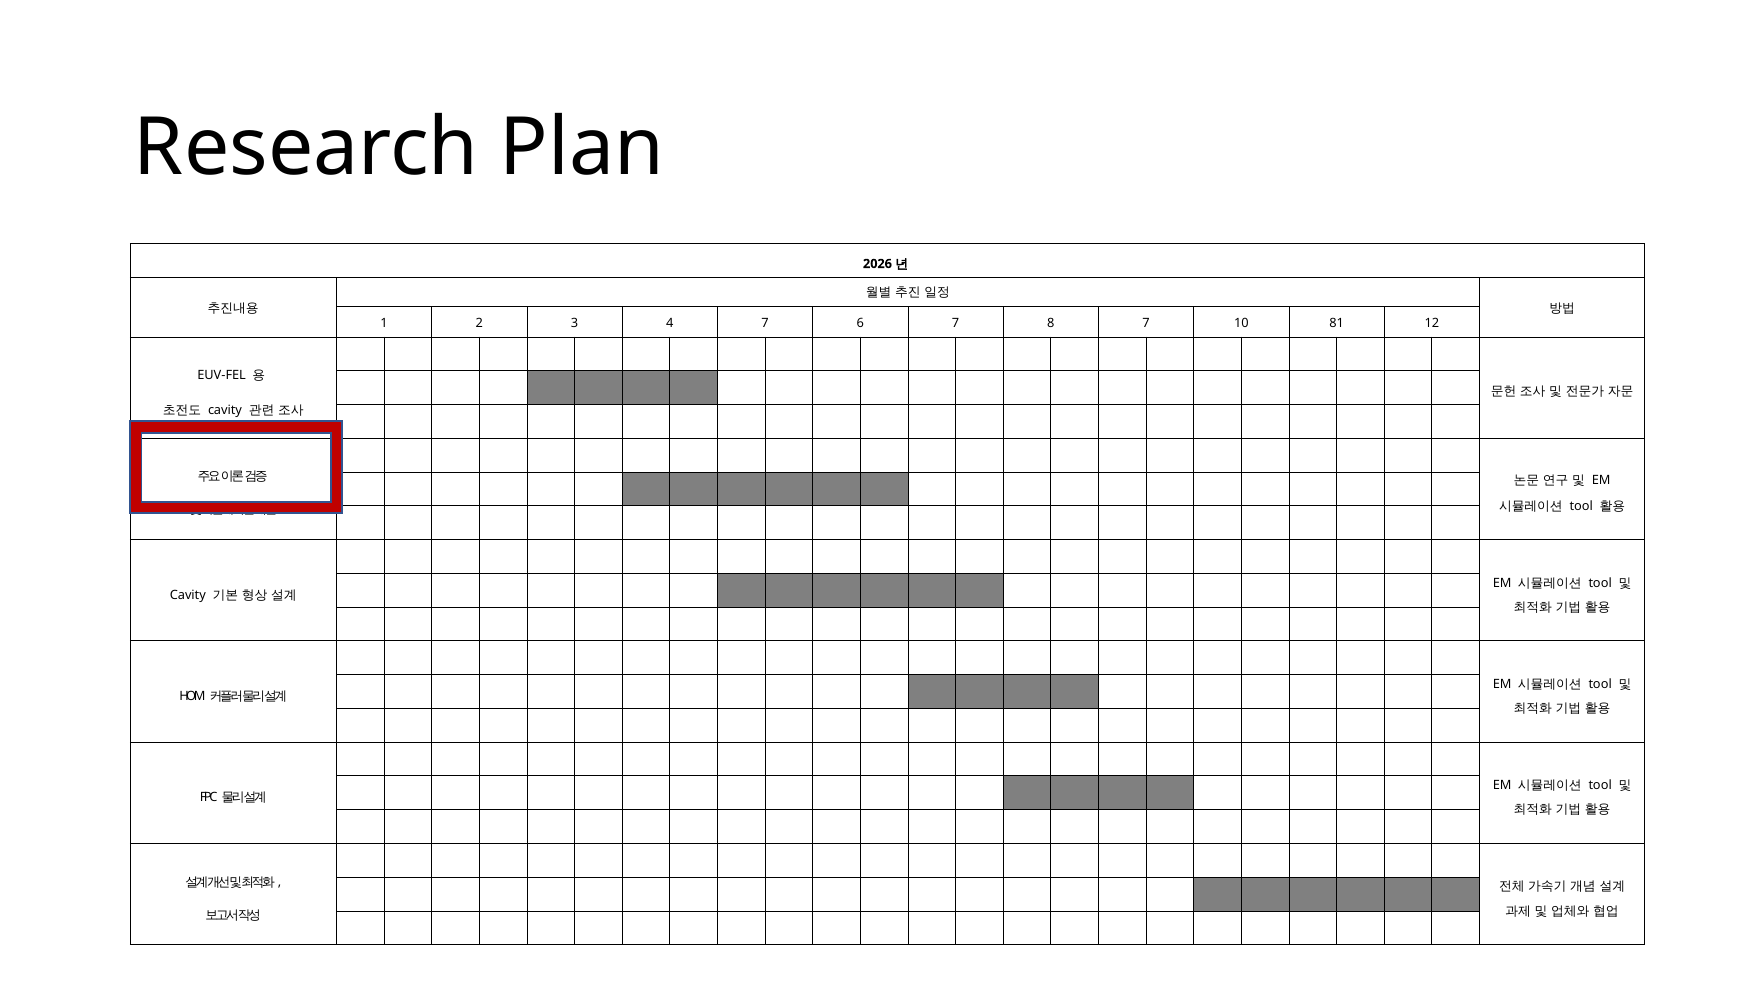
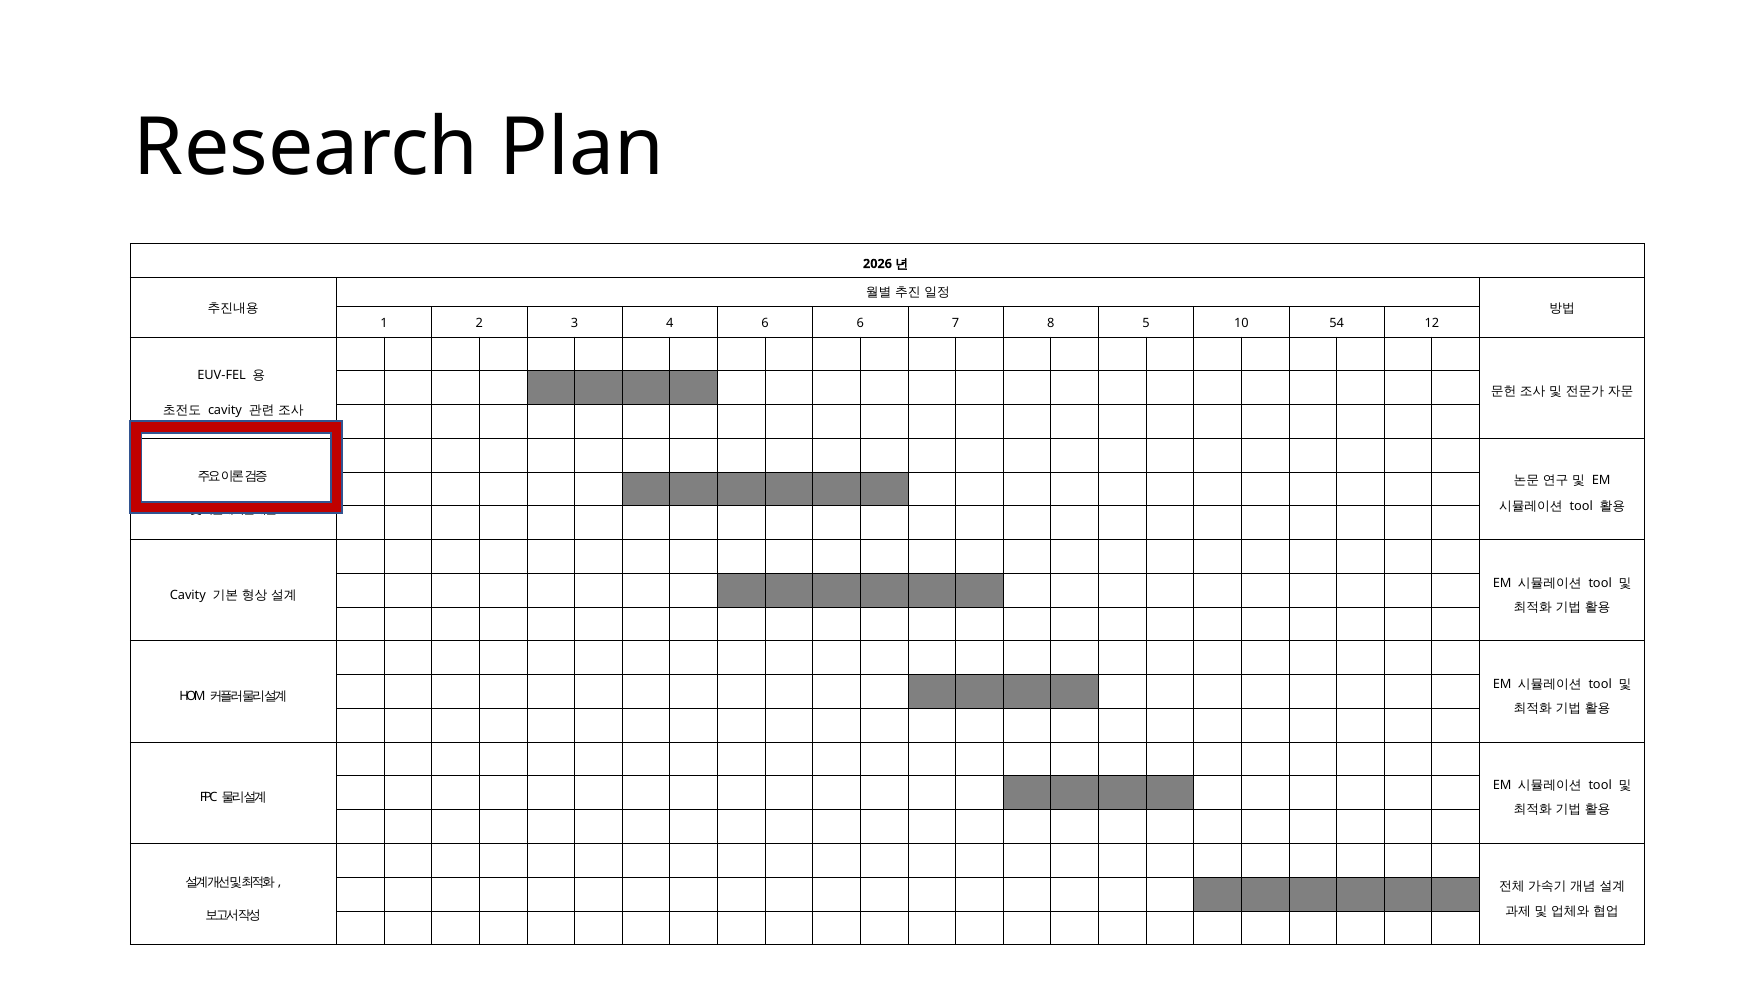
4 7: 7 -> 6 (765, 323)
8 7: 7 -> 5 (1146, 323)
81: 81 -> 54 (1337, 323)
